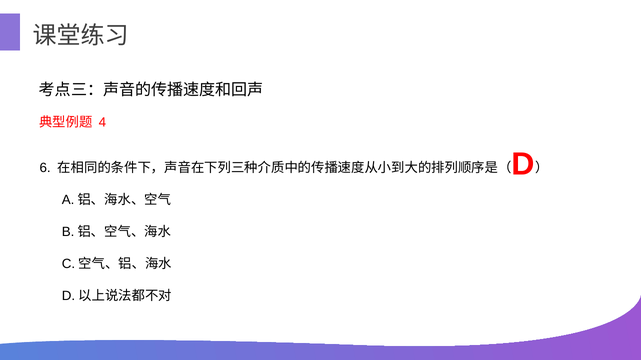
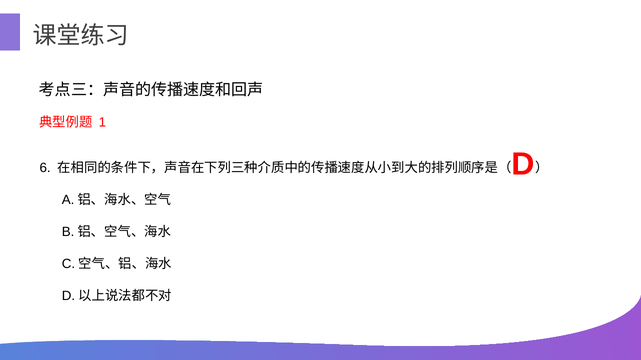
4: 4 -> 1 (102, 122)
